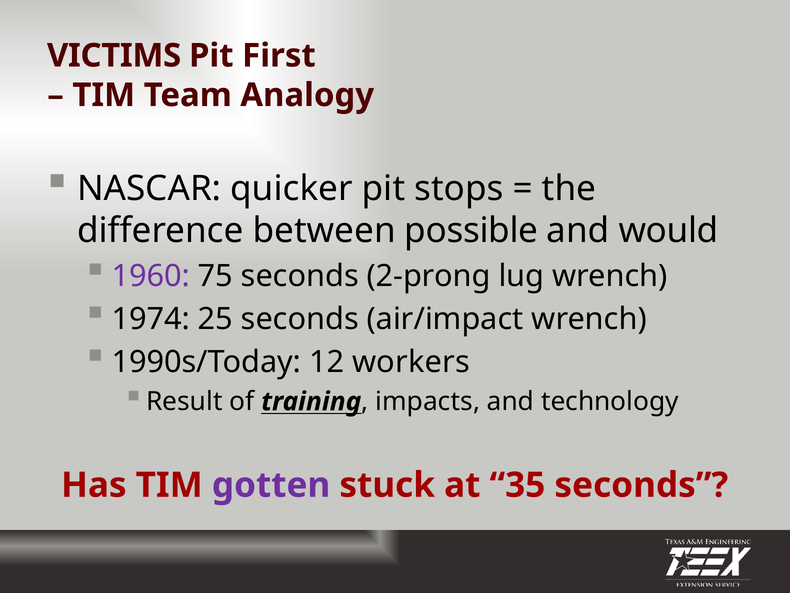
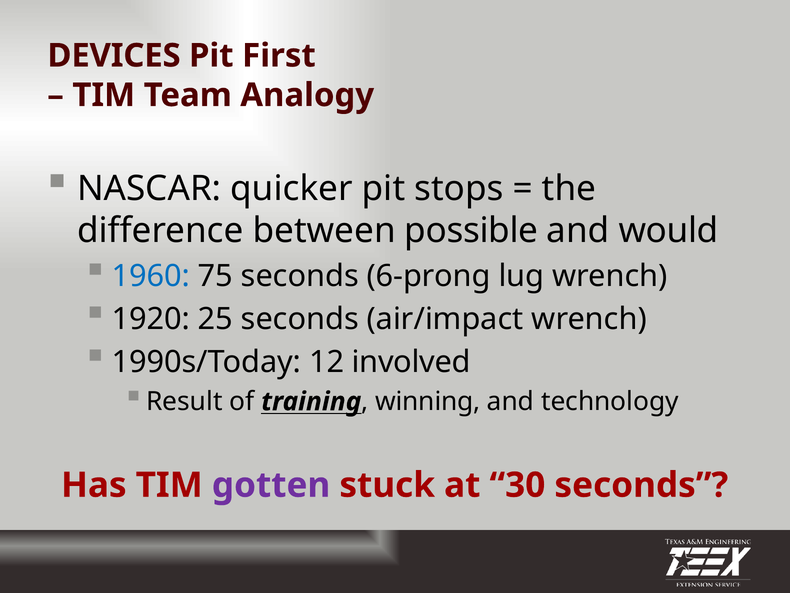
VICTIMS: VICTIMS -> DEVICES (114, 56)
1960 colour: purple -> blue (151, 276)
2-prong: 2-prong -> 6-prong (429, 276)
1974: 1974 -> 1920 (151, 319)
workers: workers -> involved (411, 362)
impacts: impacts -> winning (428, 401)
35: 35 -> 30 (517, 485)
